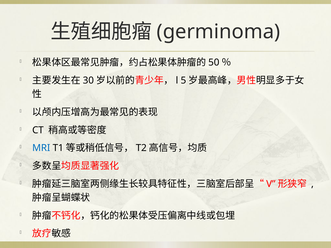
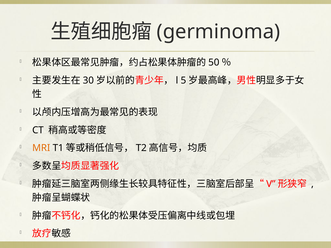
MRI colour: blue -> orange (41, 148)
